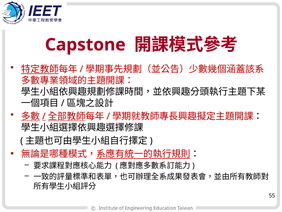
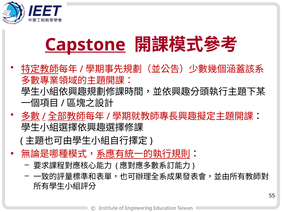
Capstone underline: none -> present (85, 45)
